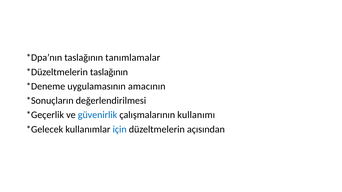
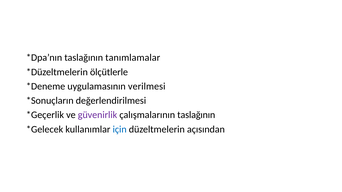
taslağının: taslağının -> ölçütlerle (109, 72)
amacının: amacının -> verilmesi (147, 87)
güvenirlik colour: blue -> purple (98, 115)
çalışmalarının kullanımı: kullanımı -> taslağının (196, 115)
